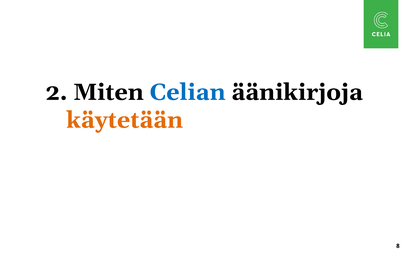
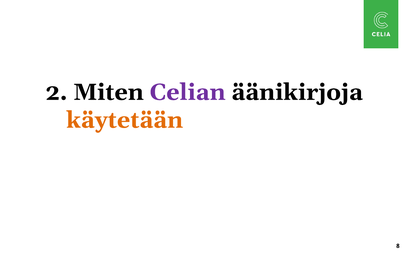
Celian colour: blue -> purple (188, 92)
